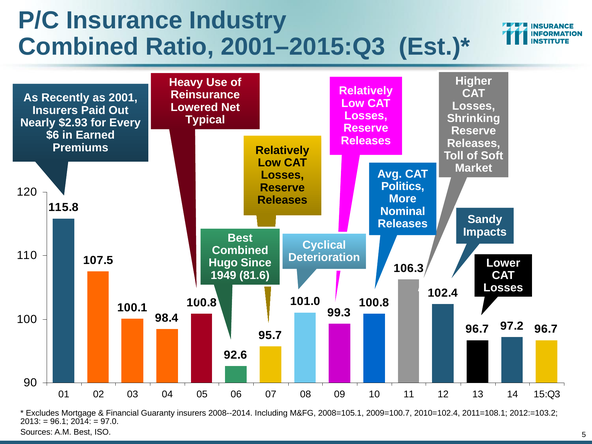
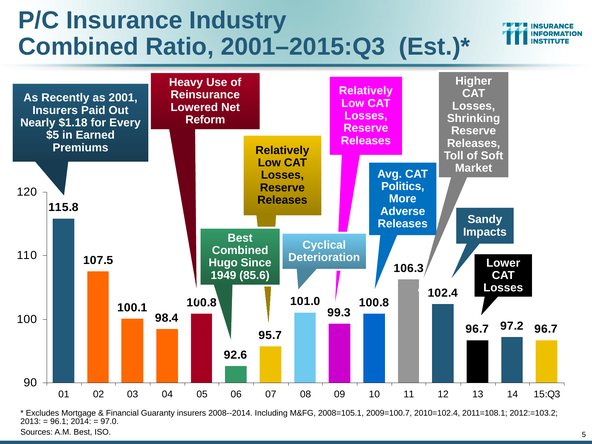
Typical: Typical -> Reform (205, 120)
$2.93: $2.93 -> $1.18 (73, 123)
$6: $6 -> $5 (53, 135)
Nominal: Nominal -> Adverse (403, 211)
81.6: 81.6 -> 85.6 (254, 275)
